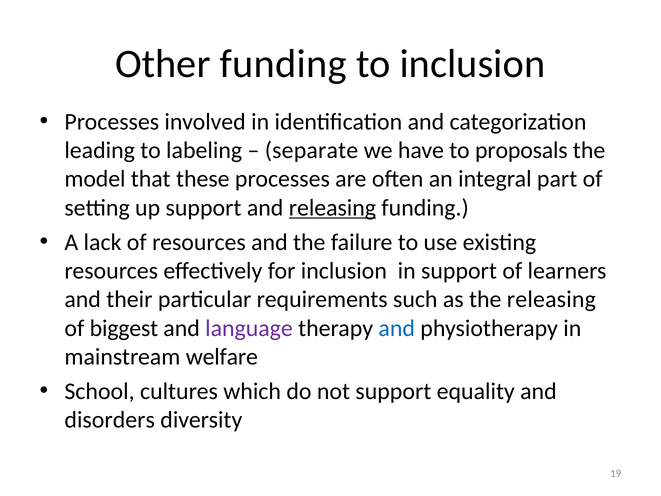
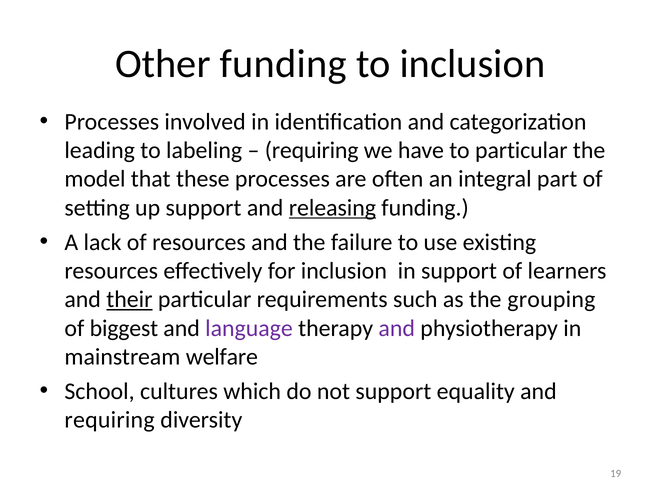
separate: separate -> requiring (312, 150)
to proposals: proposals -> particular (521, 150)
their underline: none -> present (129, 299)
the releasing: releasing -> grouping (551, 299)
and colour: blue -> purple (397, 328)
disorders: disorders -> requiring (110, 420)
